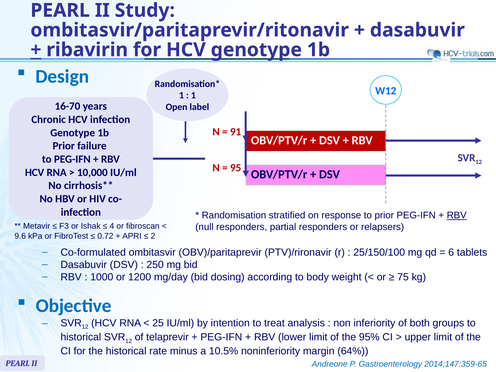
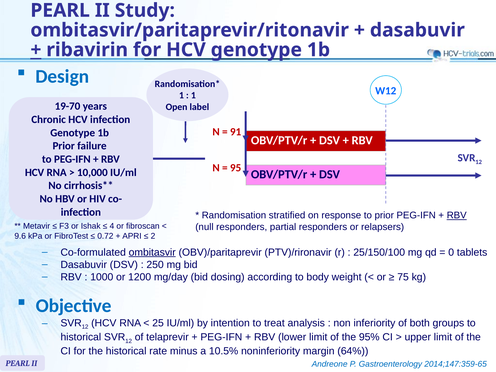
16-70: 16-70 -> 19-70 (67, 106)
ombitasvir underline: none -> present (152, 252)
6: 6 -> 0 (451, 252)
